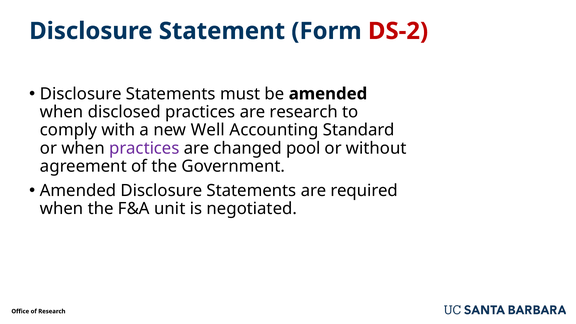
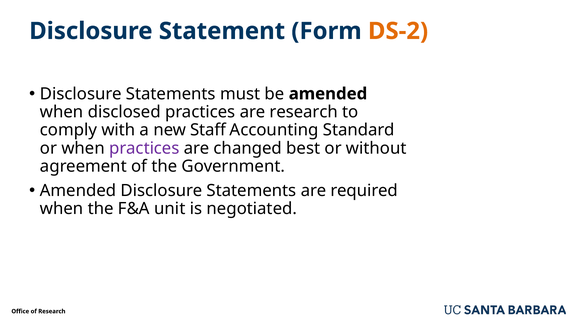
DS-2 colour: red -> orange (398, 31)
Well: Well -> Staff (208, 130)
pool: pool -> best (303, 148)
